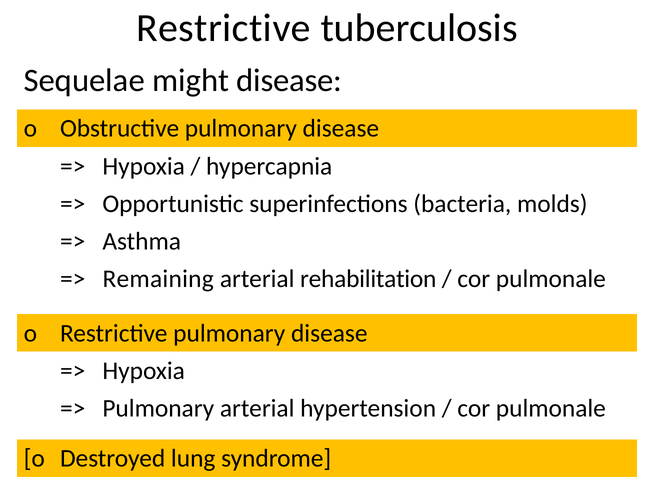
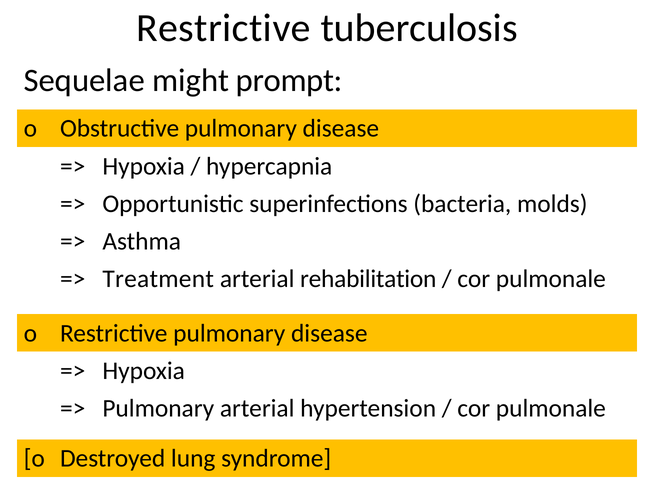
might disease: disease -> prompt (289, 81)
Remaining: Remaining -> Treatment (158, 279)
